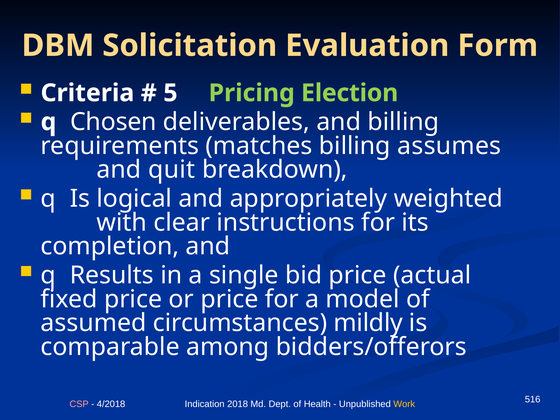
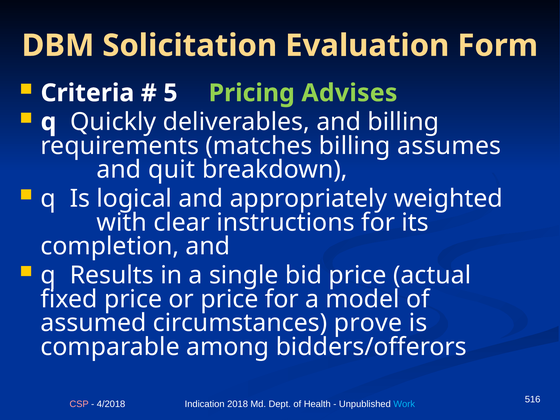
Election: Election -> Advises (349, 93)
Chosen: Chosen -> Quickly (113, 122)
mildly: mildly -> prove (368, 323)
Work colour: yellow -> light blue (404, 404)
